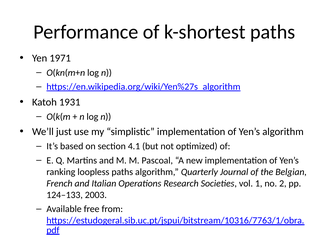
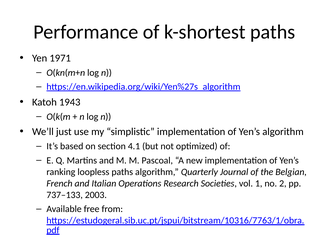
1931: 1931 -> 1943 (70, 102)
124–133: 124–133 -> 737–133 (65, 195)
